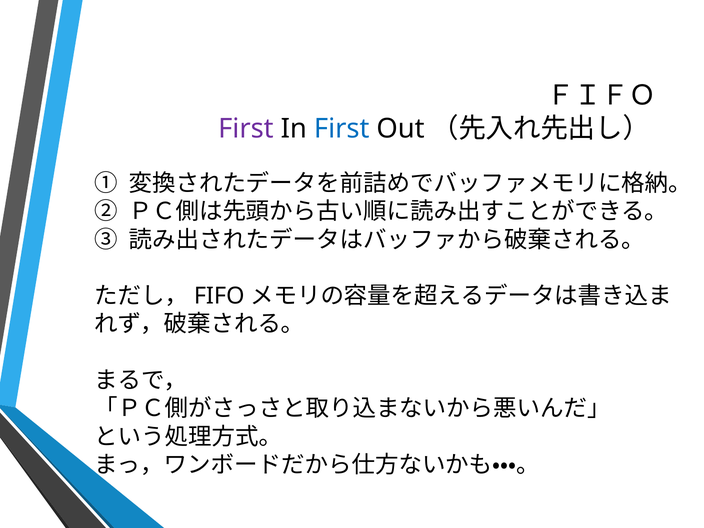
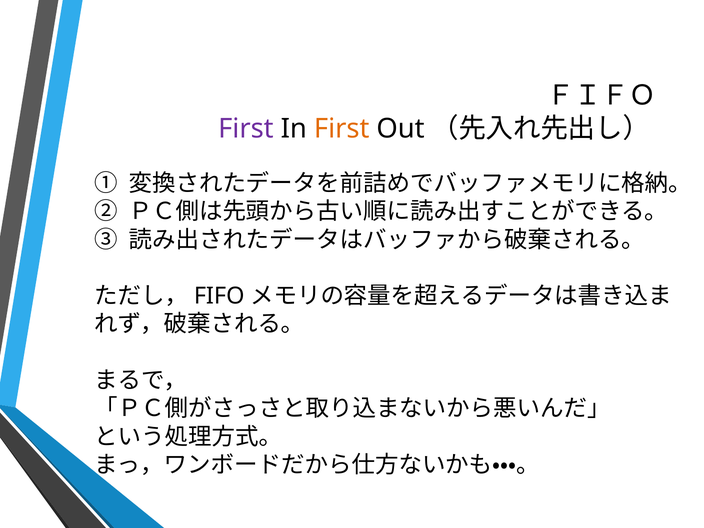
First colour: blue -> orange (342, 129)
